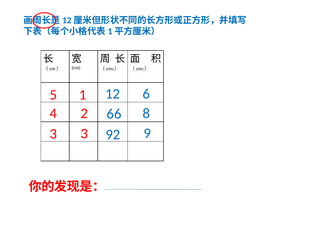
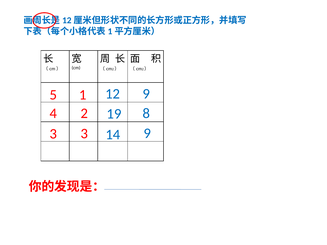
12 6: 6 -> 9 (146, 94)
66: 66 -> 19 (114, 114)
92: 92 -> 14 (113, 135)
